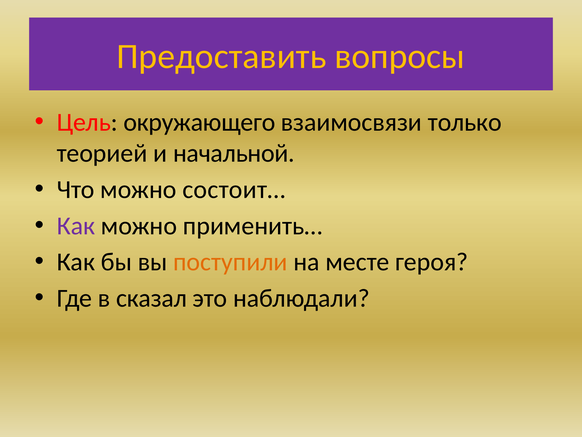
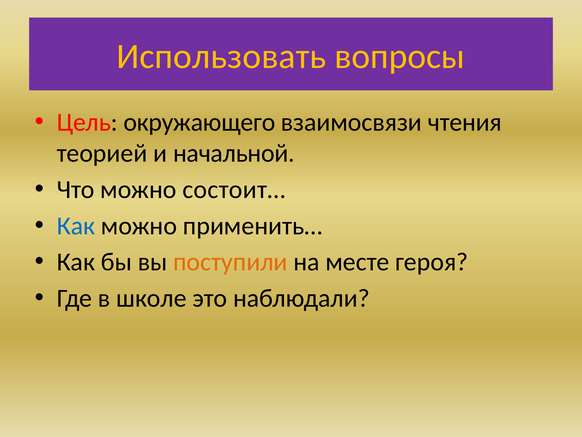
Предоставить: Предоставить -> Использовать (221, 56)
только: только -> чтения (465, 122)
Как colour: purple -> blue (76, 226)
сказал: сказал -> школе (151, 298)
